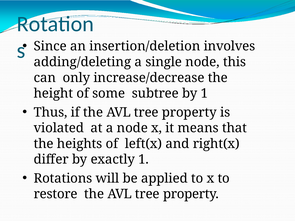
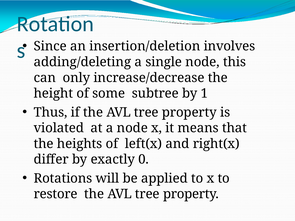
exactly 1: 1 -> 0 (144, 160)
